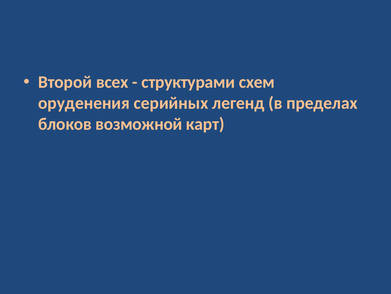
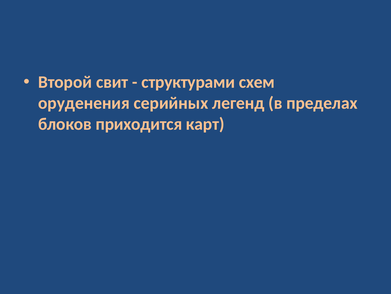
всех: всех -> свит (112, 82)
возможной: возможной -> приходится (139, 124)
